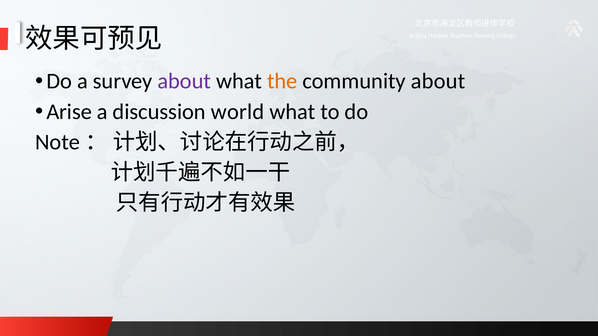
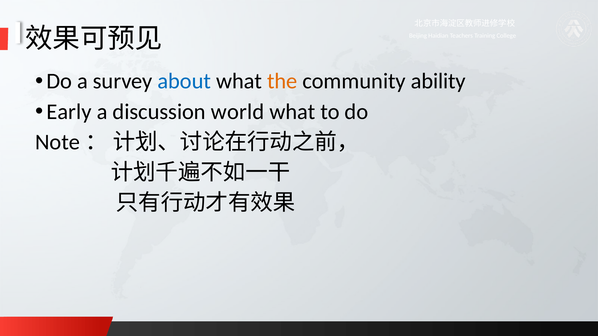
about colour: purple -> blue (184, 81)
community about: about -> ability (438, 81)
Arise: Arise -> Early (69, 112)
